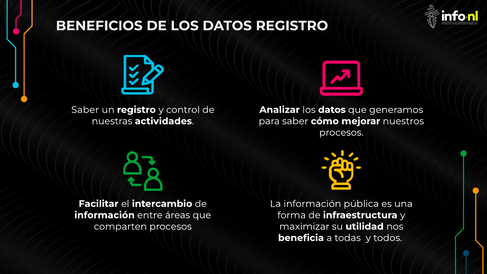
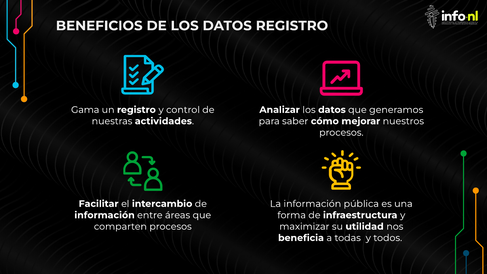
Saber: Saber -> Gama (85, 110)
